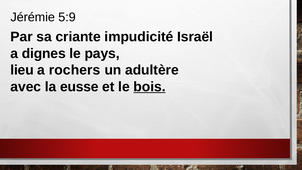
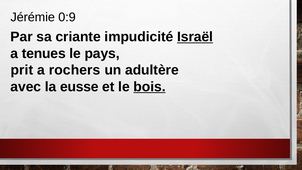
5:9: 5:9 -> 0:9 (67, 17)
Israël underline: none -> present (195, 37)
dignes: dignes -> tenues (44, 53)
lieu: lieu -> prit (22, 70)
